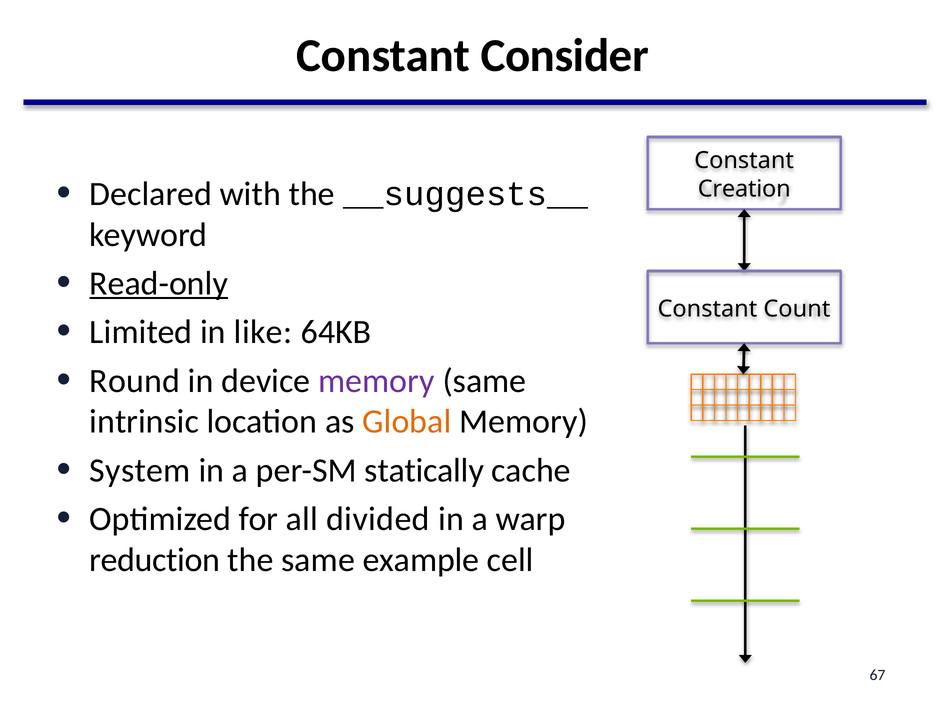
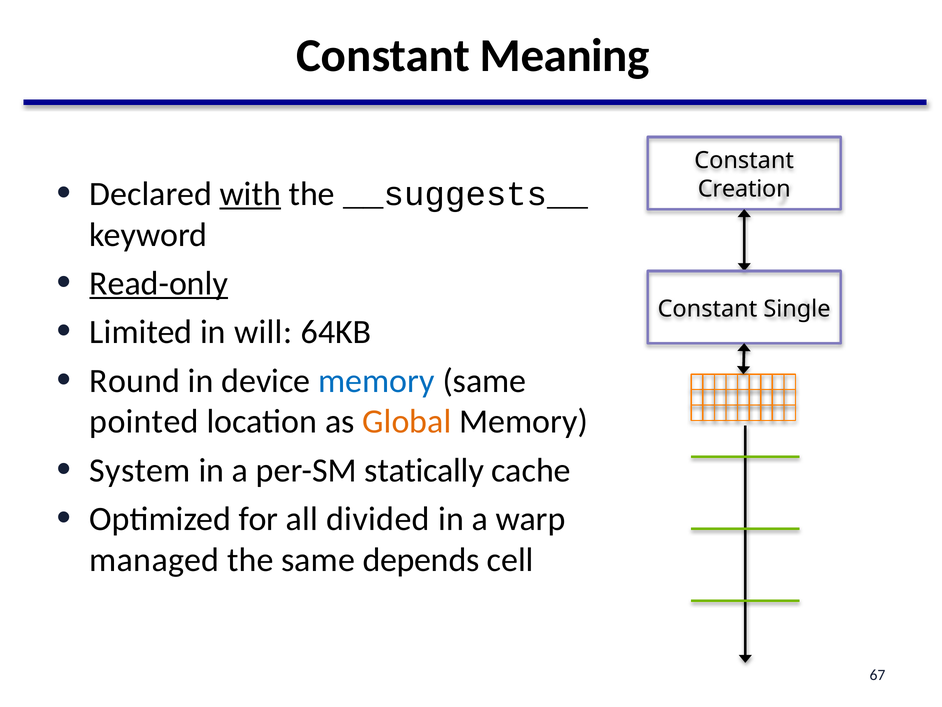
Consider: Consider -> Meaning (565, 56)
with underline: none -> present (250, 194)
Count: Count -> Single (797, 309)
like: like -> will (263, 332)
memory colour: purple -> blue (376, 381)
intrinsic: intrinsic -> pointed (144, 421)
reduction: reduction -> managed (154, 560)
example: example -> depends (421, 560)
